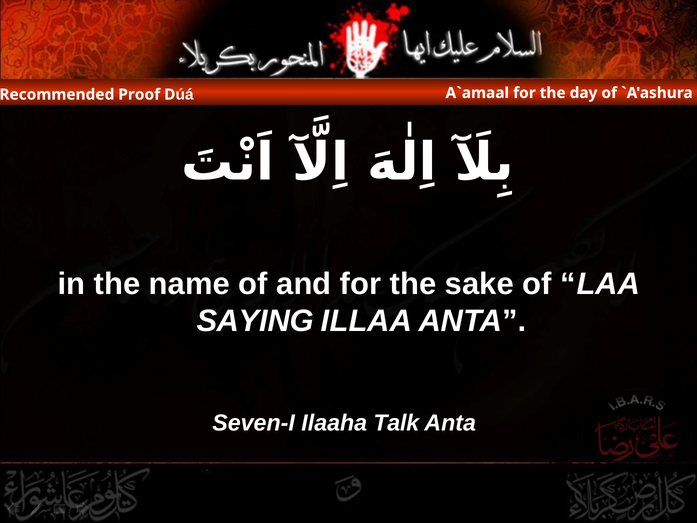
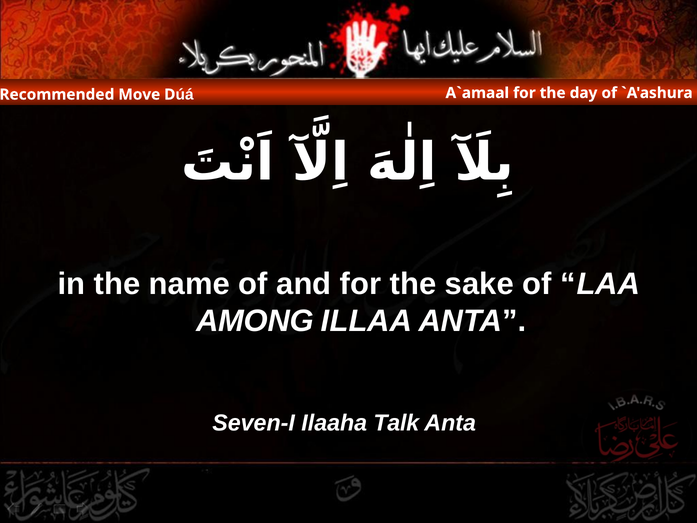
Proof: Proof -> Move (139, 95)
SAYING: SAYING -> AMONG (255, 321)
